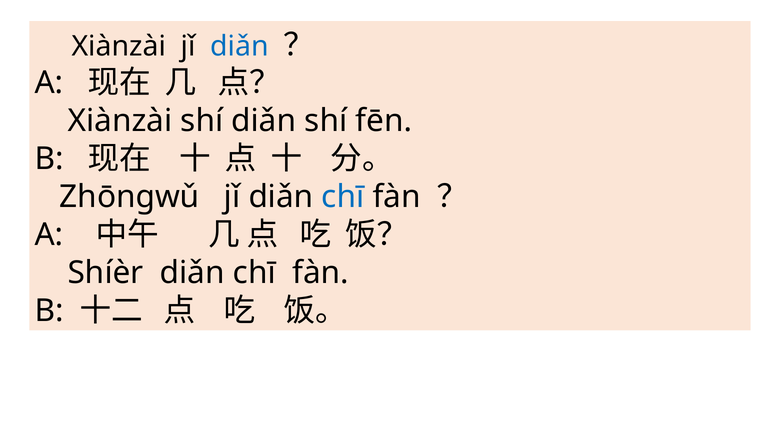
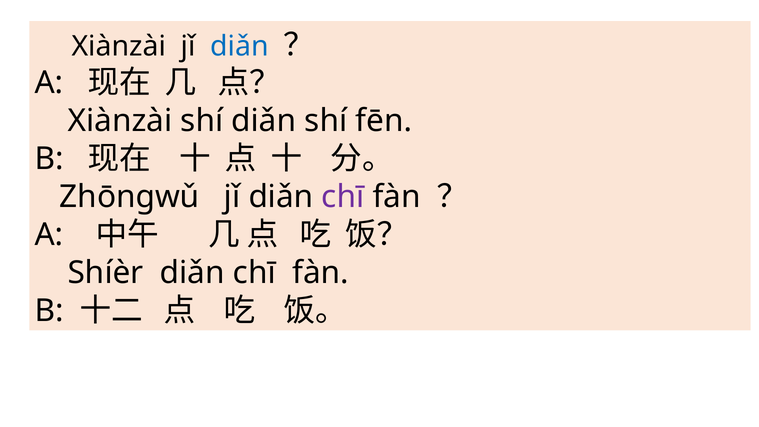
chī colour: blue -> purple (343, 197)
